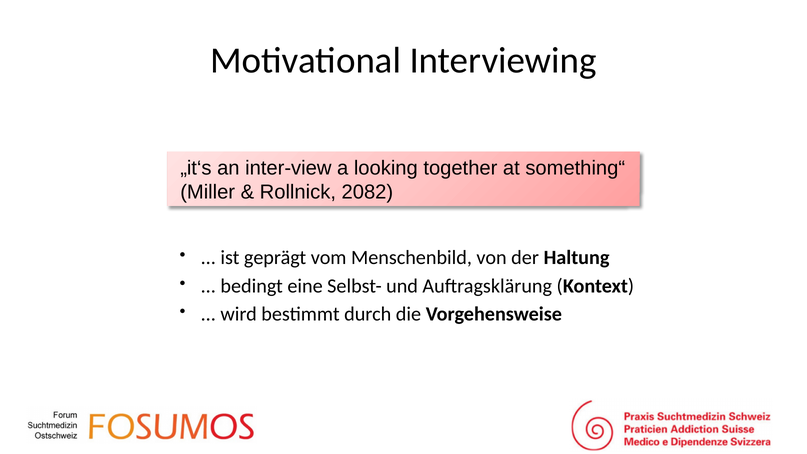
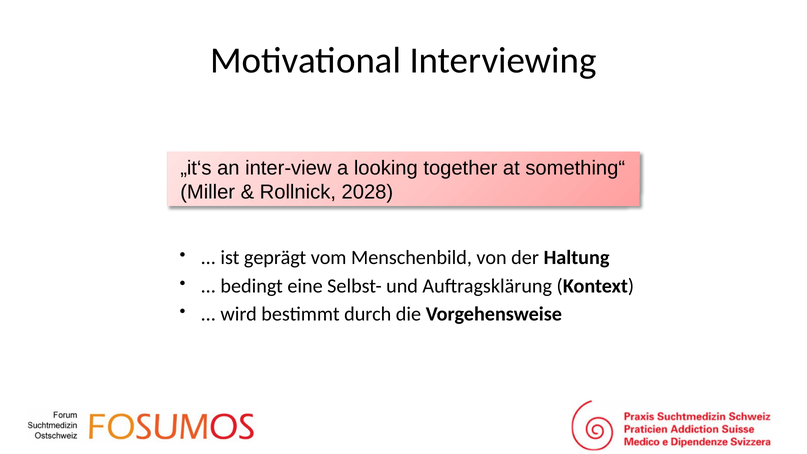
2082: 2082 -> 2028 (367, 192)
